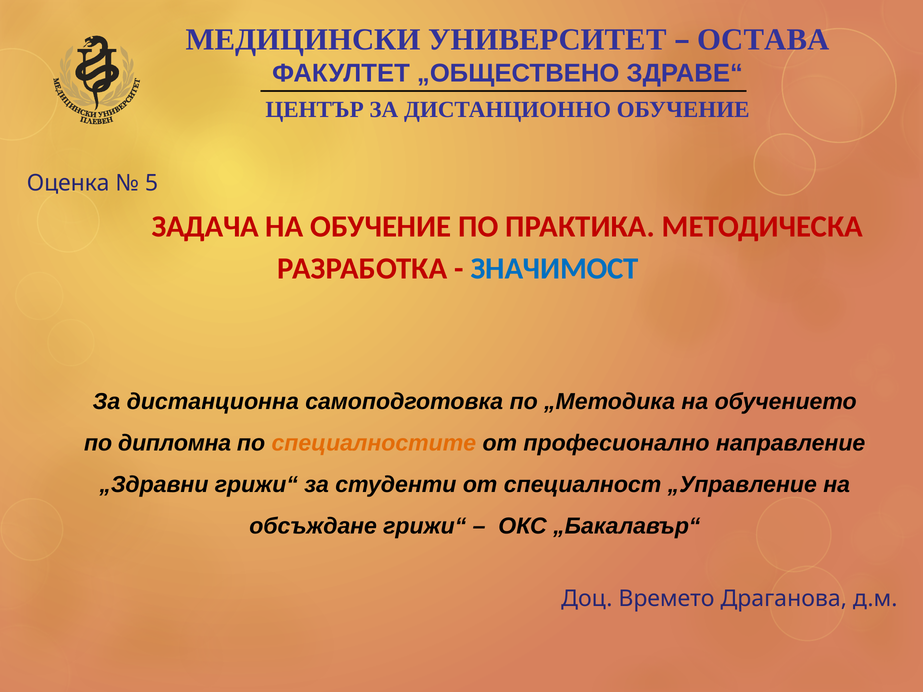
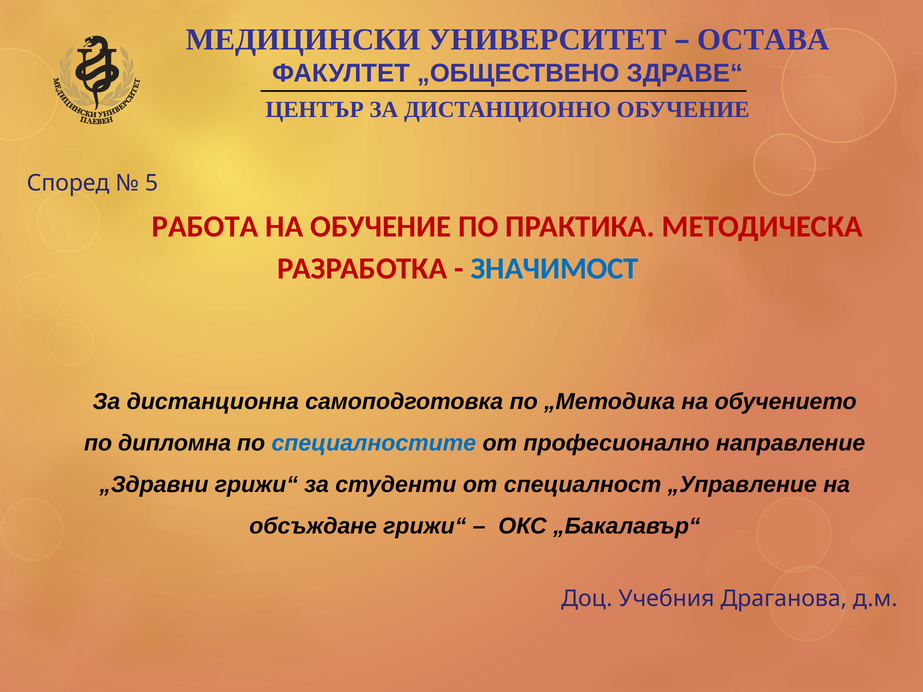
Оценка: Оценка -> Според (68, 183)
ЗАДАЧА: ЗАДАЧА -> РАБОТА (205, 227)
специалностите colour: orange -> blue (374, 443)
Времето: Времето -> Учебния (666, 599)
